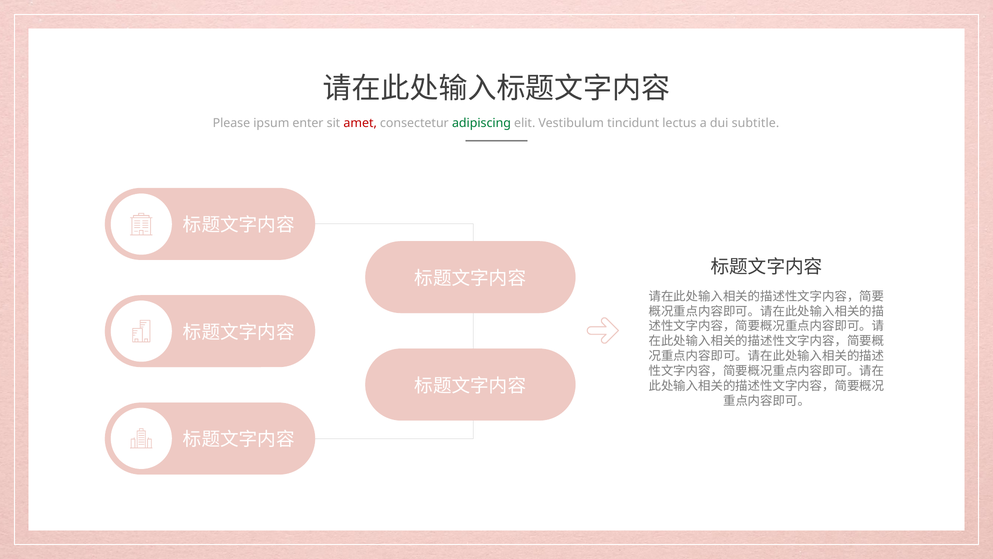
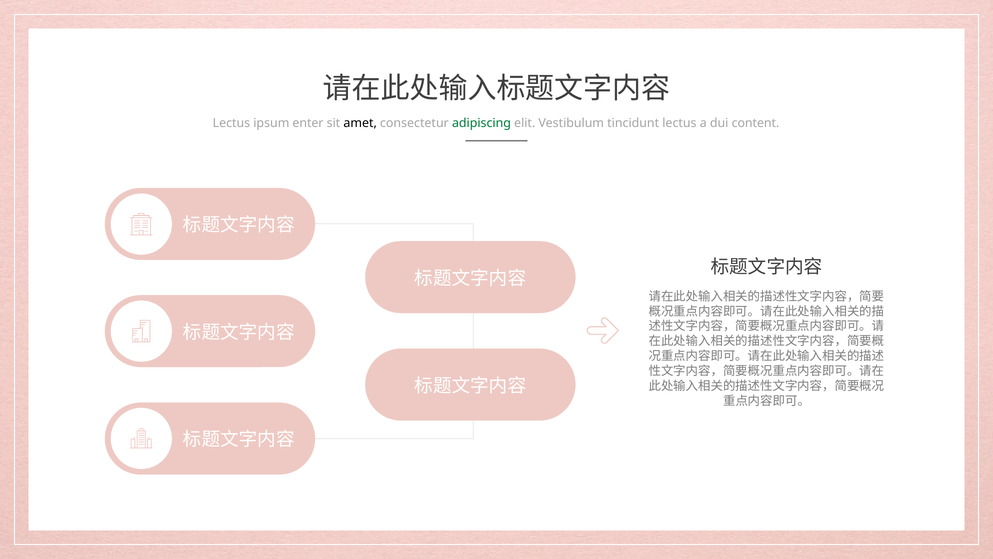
Please: Please -> Lectus (231, 123)
amet colour: red -> black (360, 123)
subtitle: subtitle -> content (755, 123)
